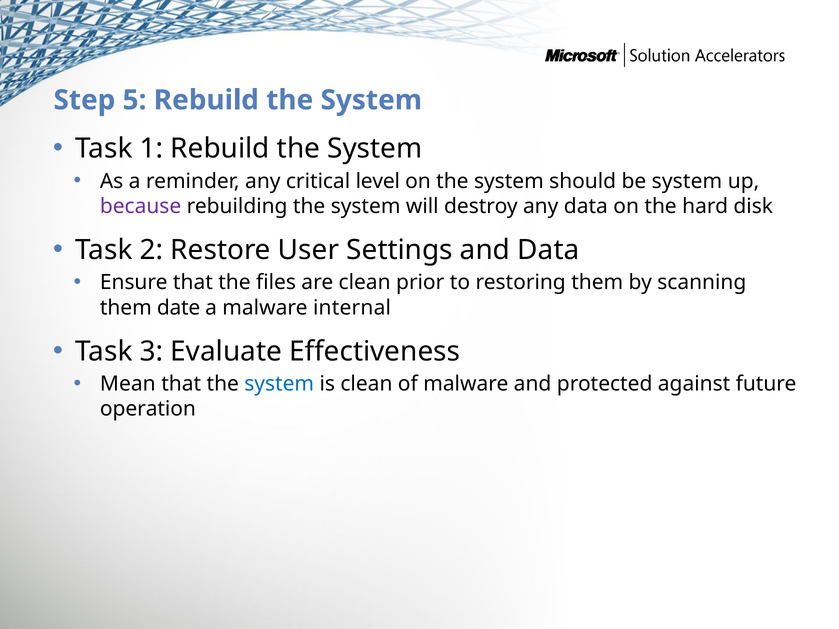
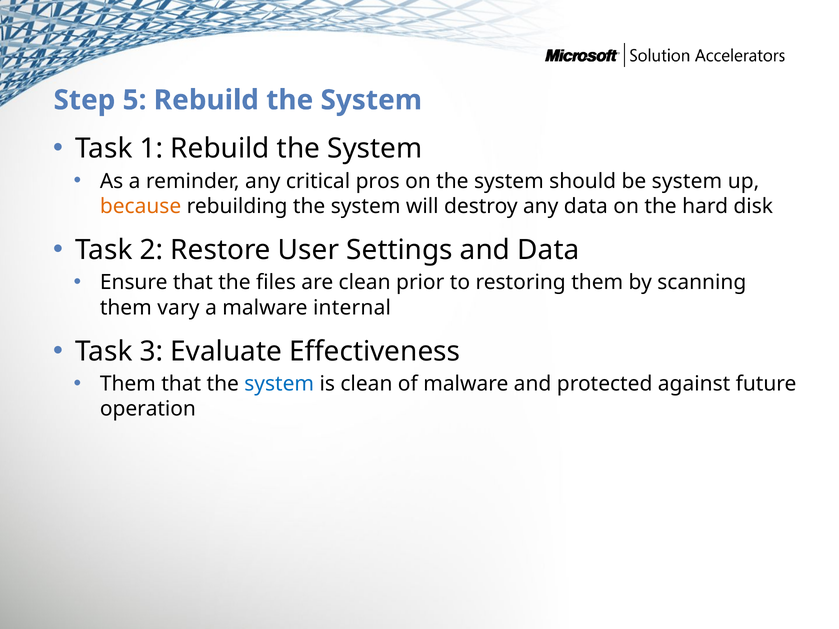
level: level -> pros (378, 181)
because colour: purple -> orange (141, 206)
date: date -> vary (178, 308)
Mean: Mean -> Them (128, 384)
